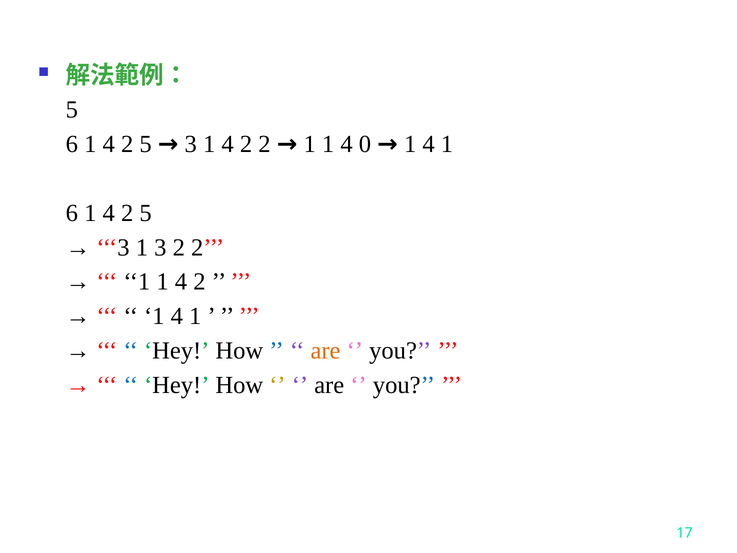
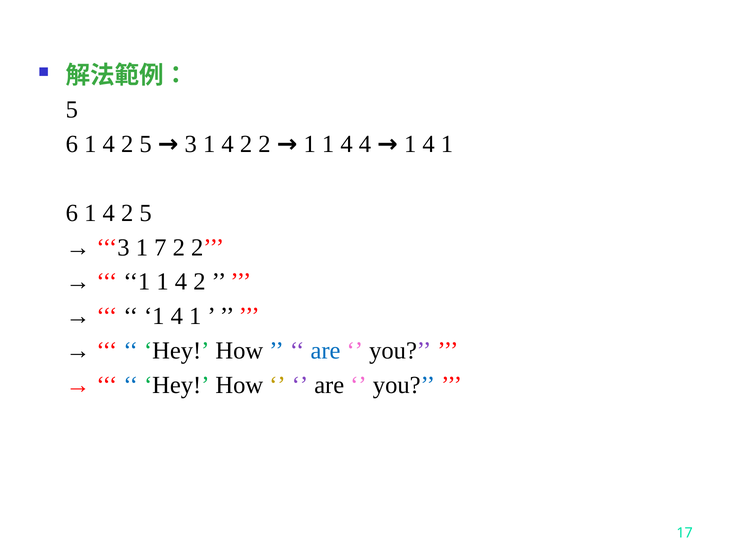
4 0: 0 -> 4 (365, 144)
1 3: 3 -> 7 (160, 247)
are colour: orange -> blue (326, 350)
